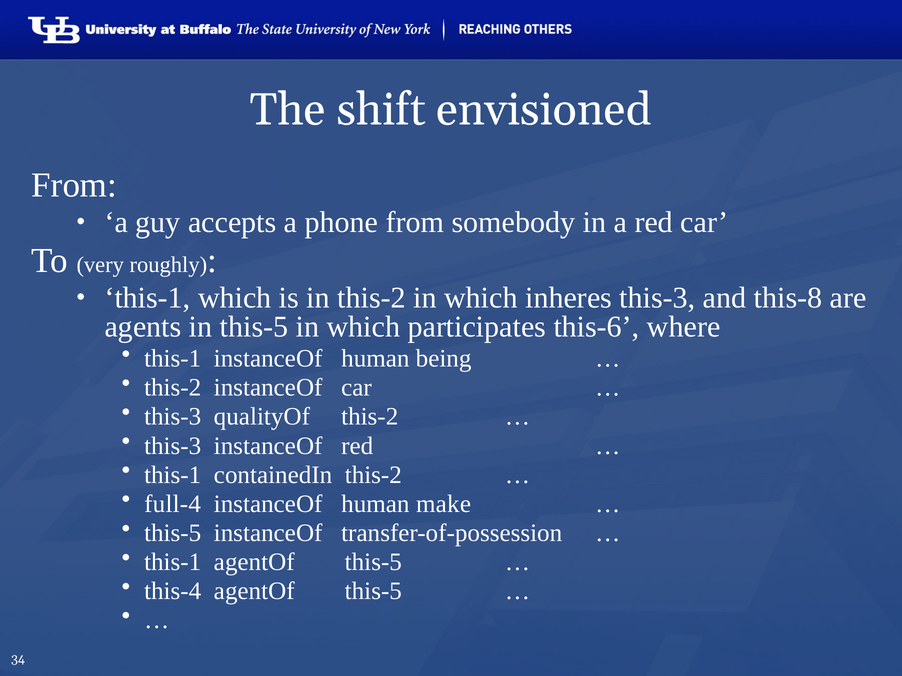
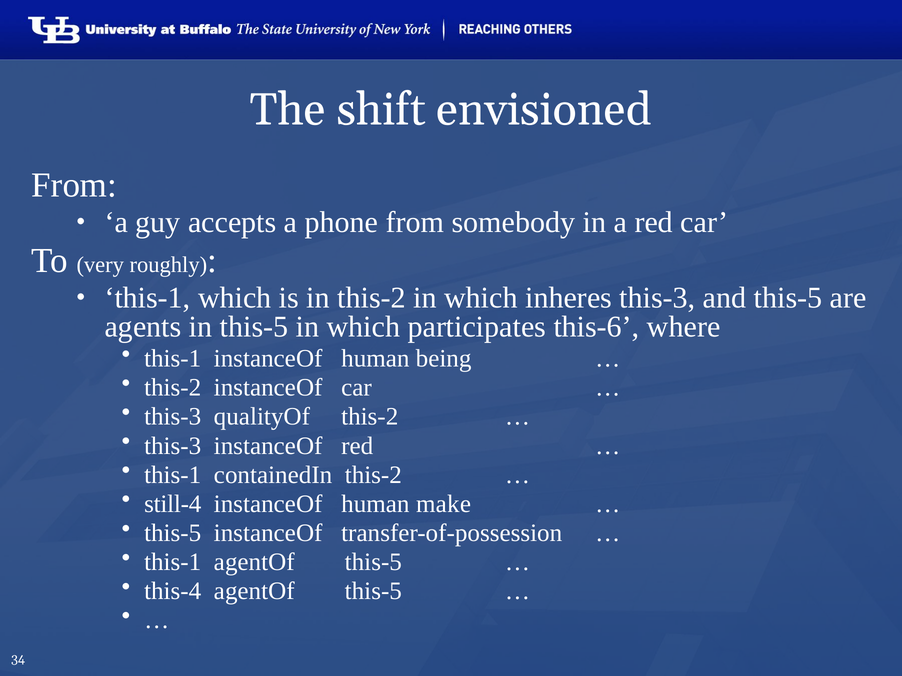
and this-8: this-8 -> this-5 (788, 298)
full-4: full-4 -> still-4 (173, 504)
